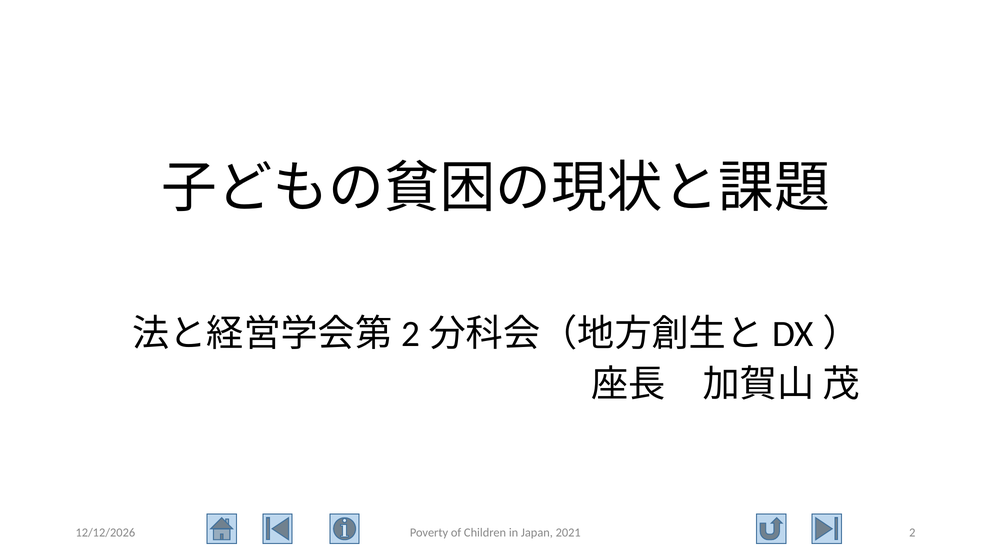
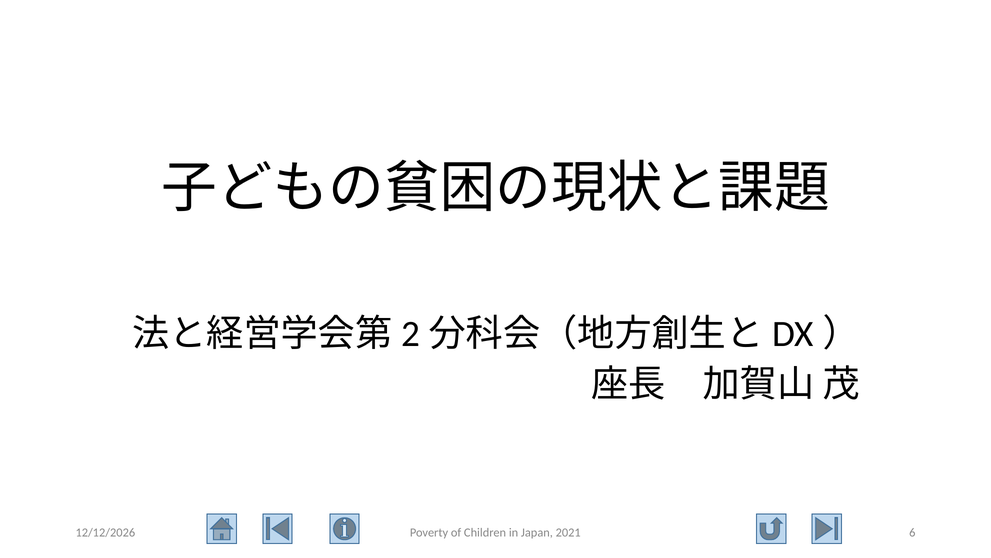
2: 2 -> 6 (912, 532)
